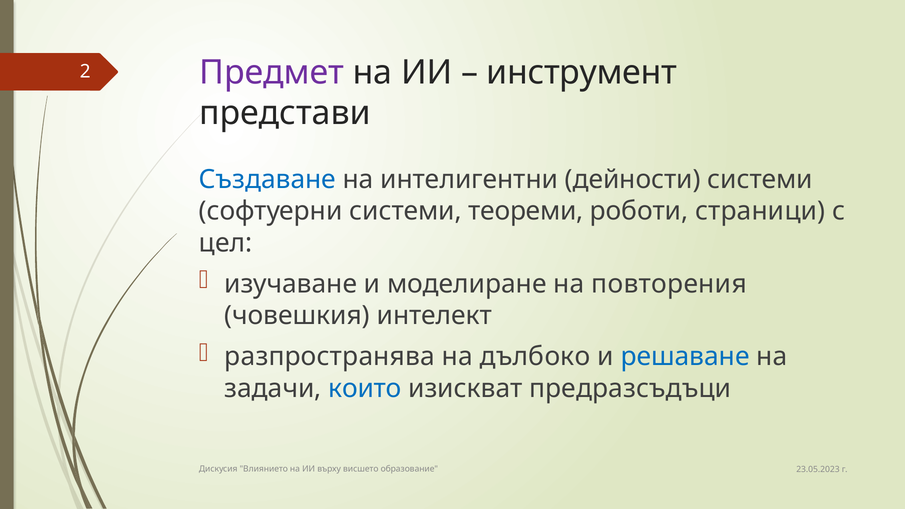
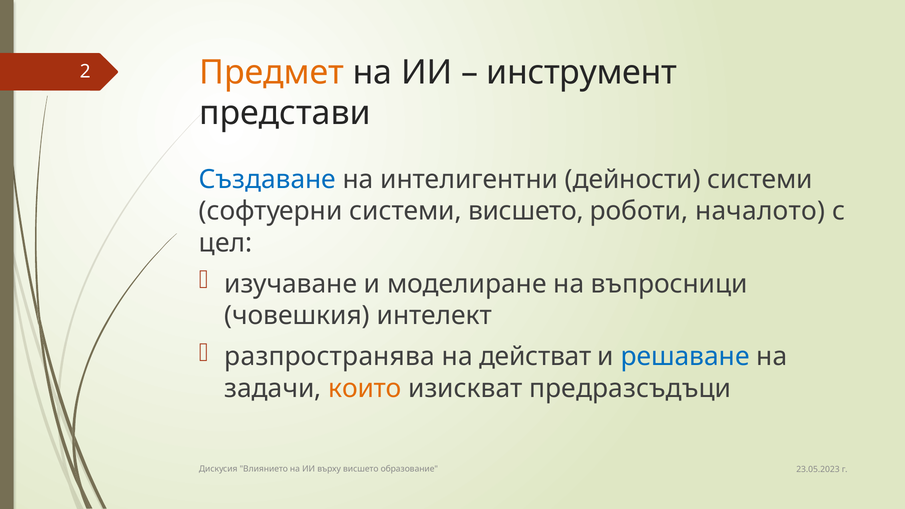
Предмет colour: purple -> orange (272, 72)
системи теореми: теореми -> висшето (526, 211)
страници: страници -> началото (760, 211)
повторения: повторения -> въпросници (669, 284)
дълбоко: дълбоко -> действат (535, 357)
които colour: blue -> orange (365, 388)
